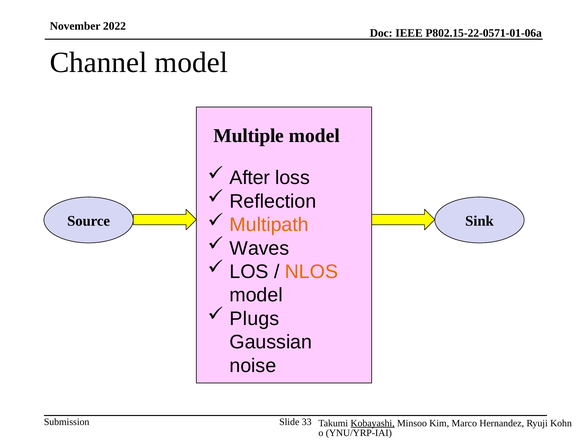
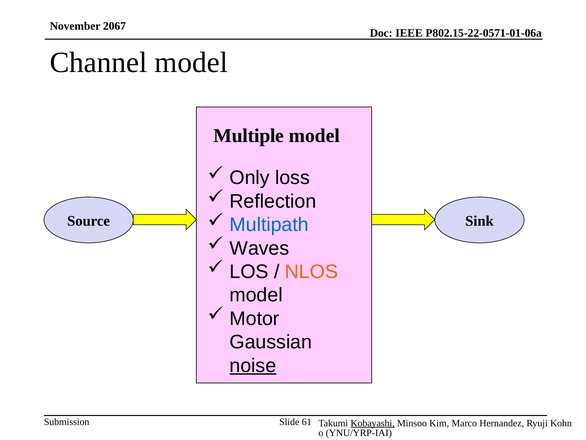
2022: 2022 -> 2067 (115, 26)
After: After -> Only (250, 178)
Multipath colour: orange -> blue (269, 225)
Plugs: Plugs -> Motor (255, 318)
noise underline: none -> present (253, 365)
33: 33 -> 61 (307, 422)
